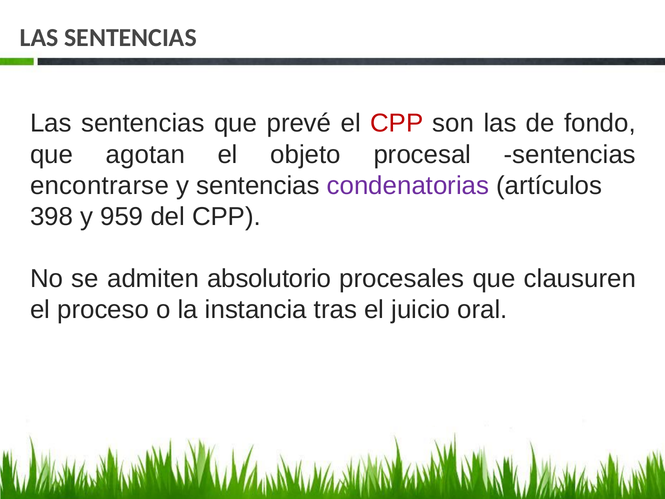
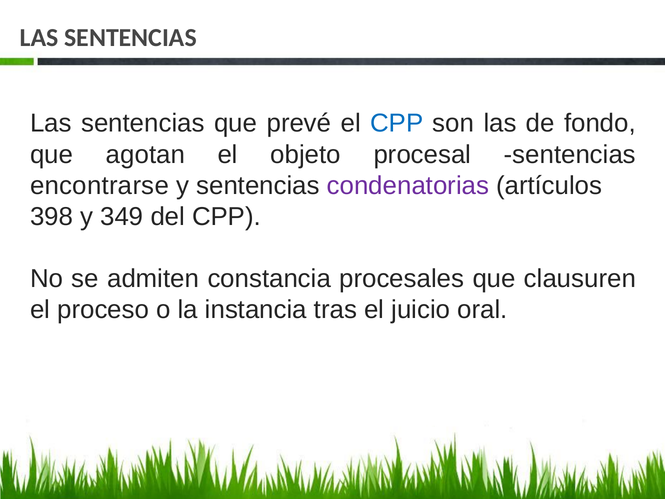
CPP colour: red -> blue (397, 123)
959: 959 -> 349 (122, 216)
absolutorio: absolutorio -> constancia (269, 279)
